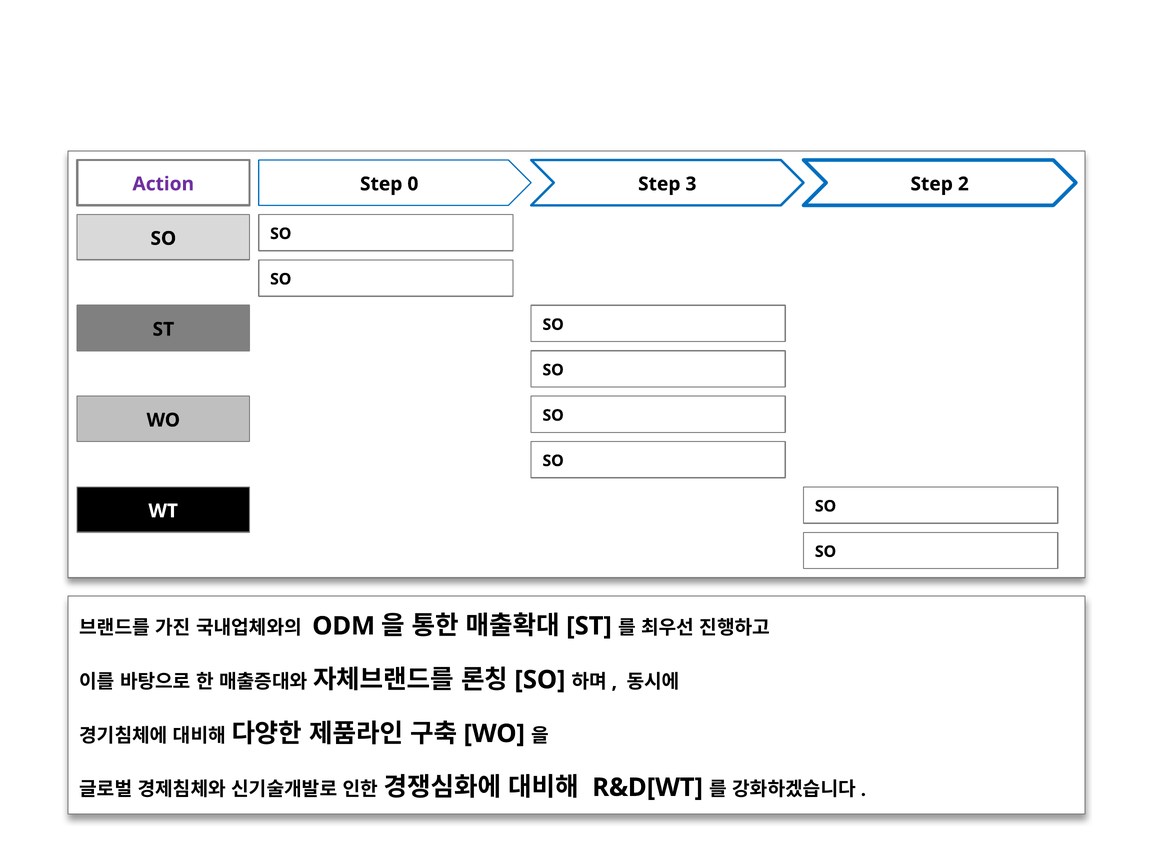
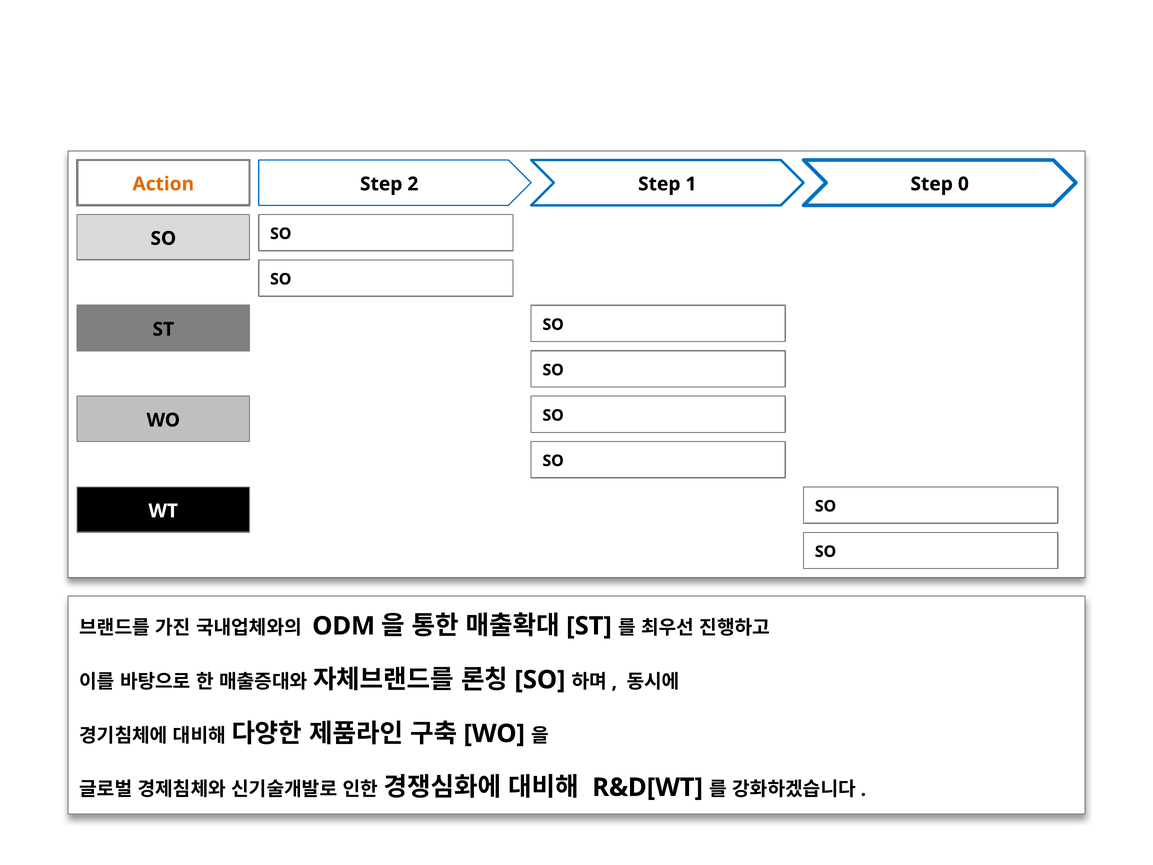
Action colour: purple -> orange (163, 184)
0: 0 -> 2 (413, 184)
3: 3 -> 1 (691, 184)
2: 2 -> 0 (963, 184)
